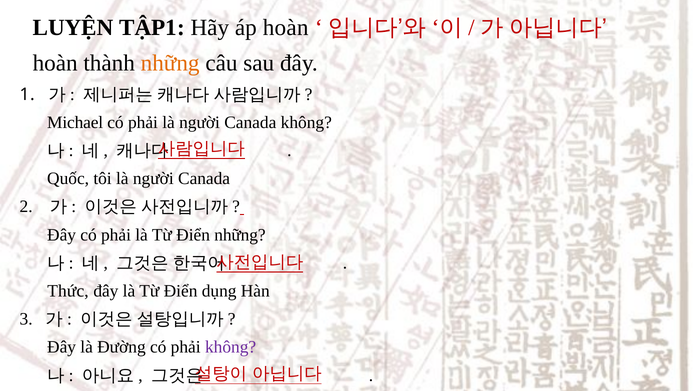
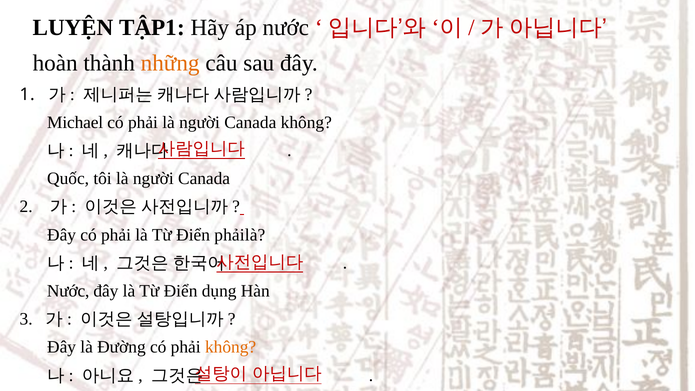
áp hoàn: hoàn -> nước (286, 28)
Điển những: những -> phảilà (240, 235)
Thức: Thức -> Nước (68, 291)
không colour: purple -> orange (231, 347)
